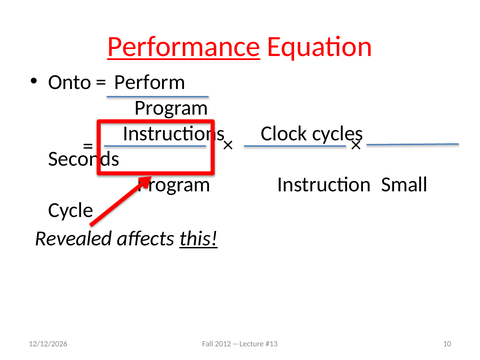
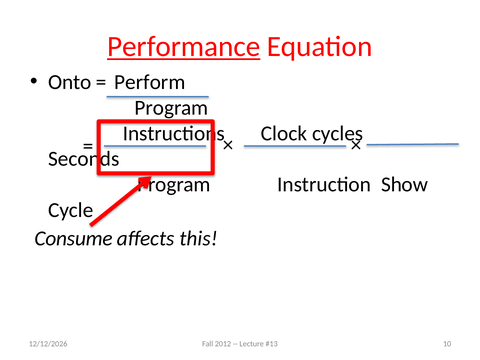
Small: Small -> Show (405, 185)
Revealed: Revealed -> Consume (74, 239)
this underline: present -> none (199, 239)
